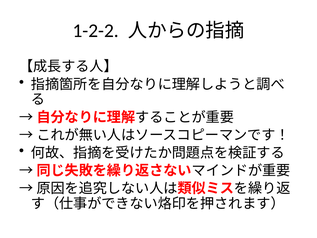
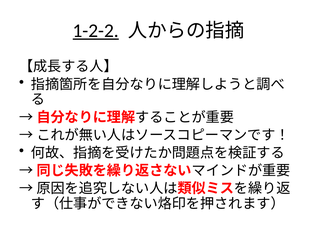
1-2-2 underline: none -> present (96, 31)
